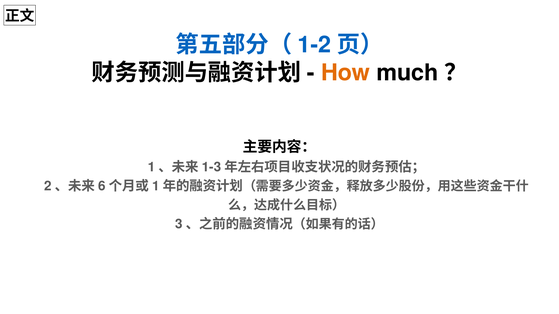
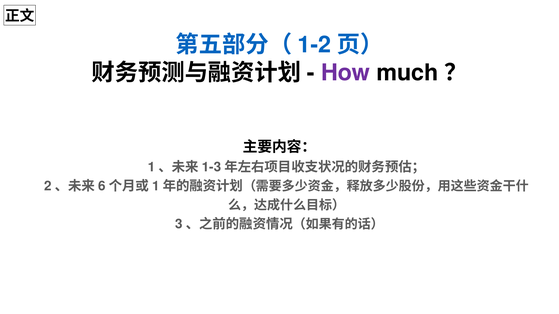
How colour: orange -> purple (346, 73)
